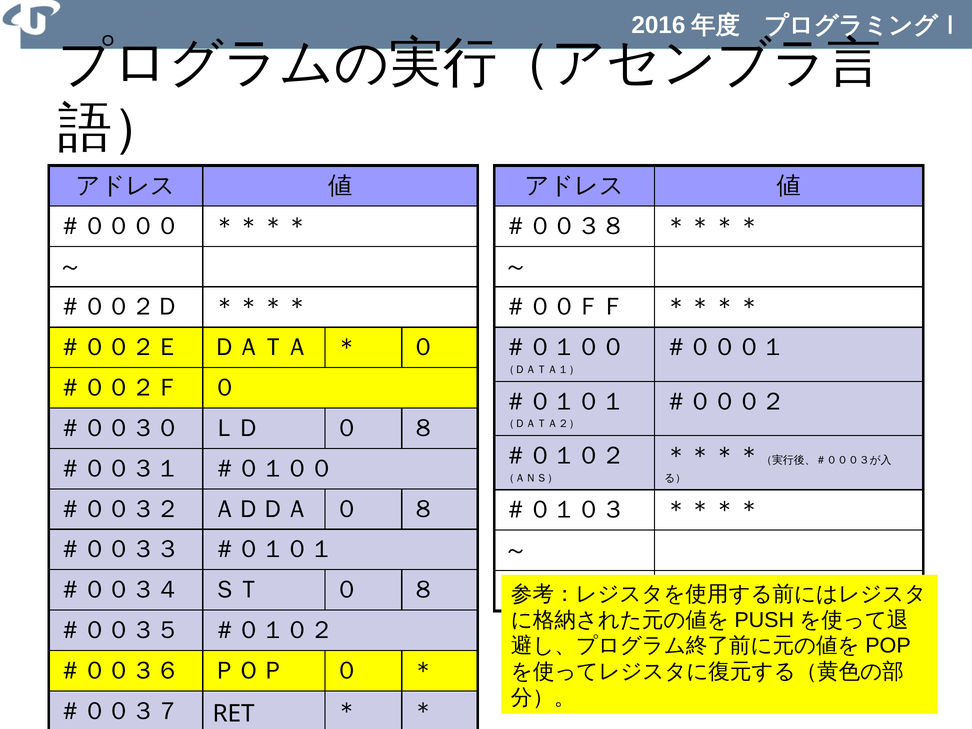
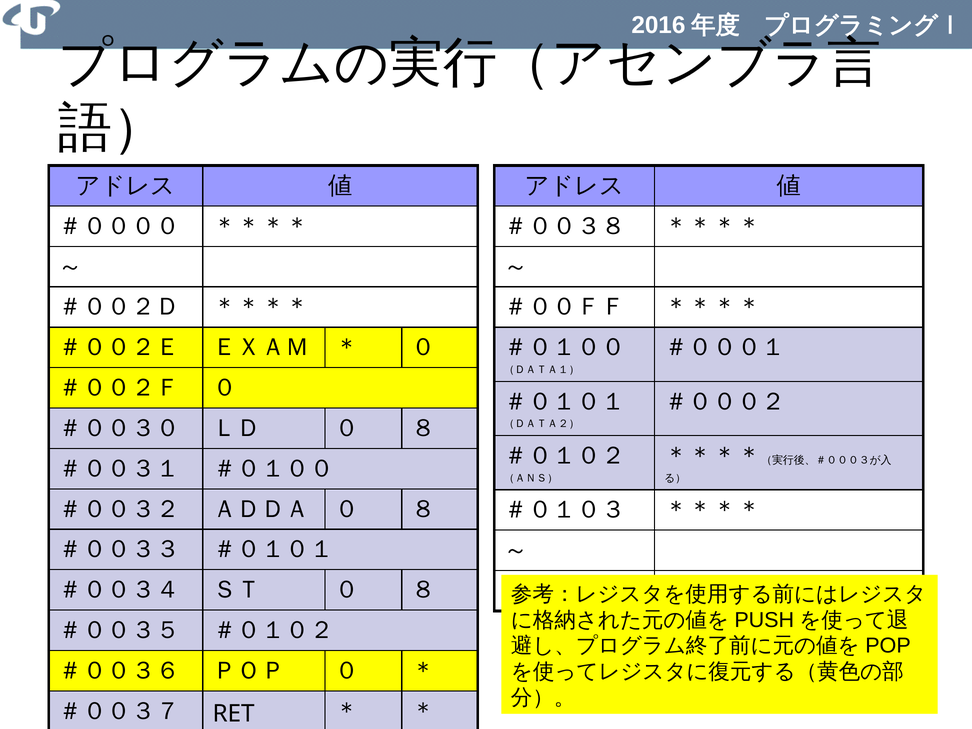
ＤＡＴＡ: ＤＡＴＡ -> ＥＸＡＭ (261, 347)
